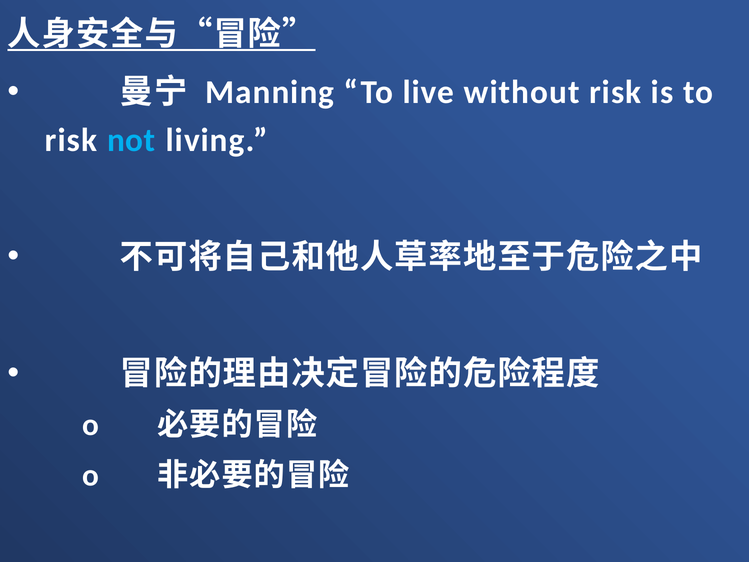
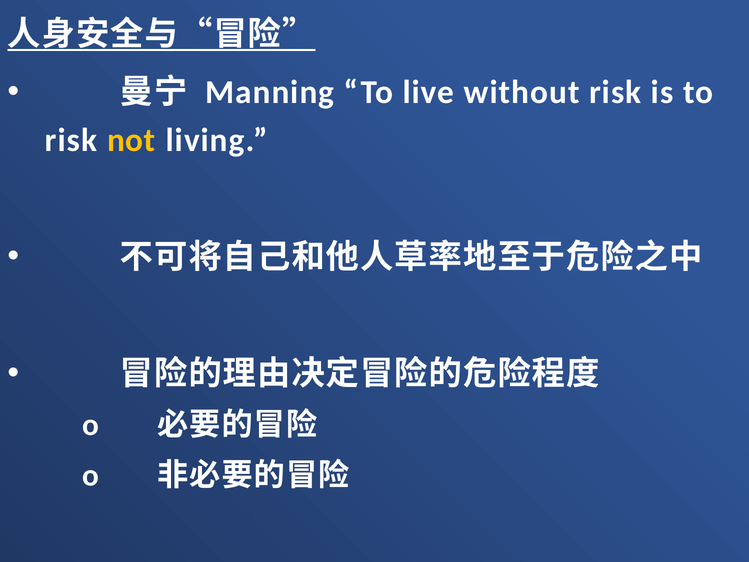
not colour: light blue -> yellow (131, 140)
